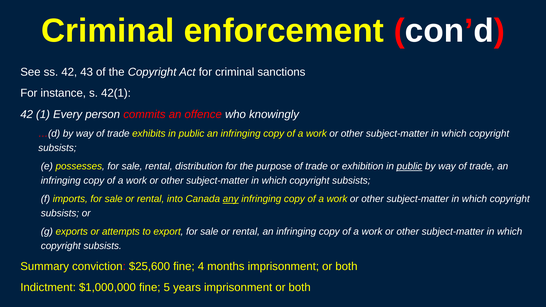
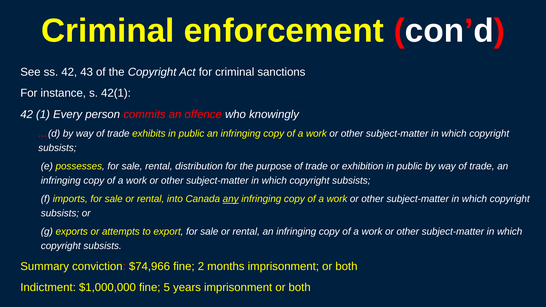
public underline: present -> none (409, 166)
$25,600: $25,600 -> $74,966 (149, 266)
4: 4 -> 2 (201, 266)
